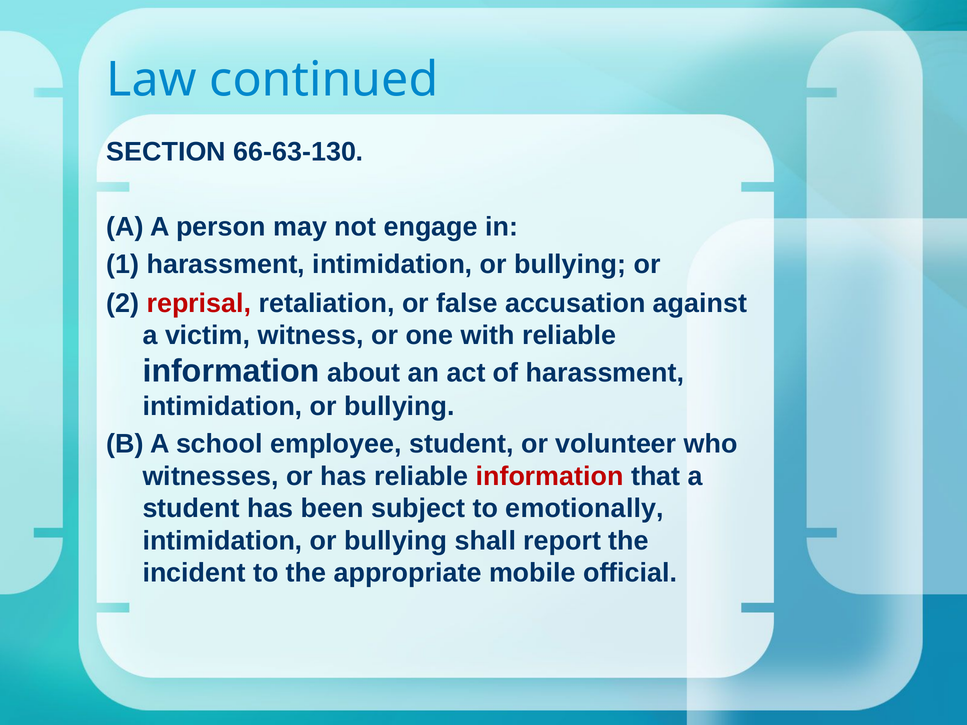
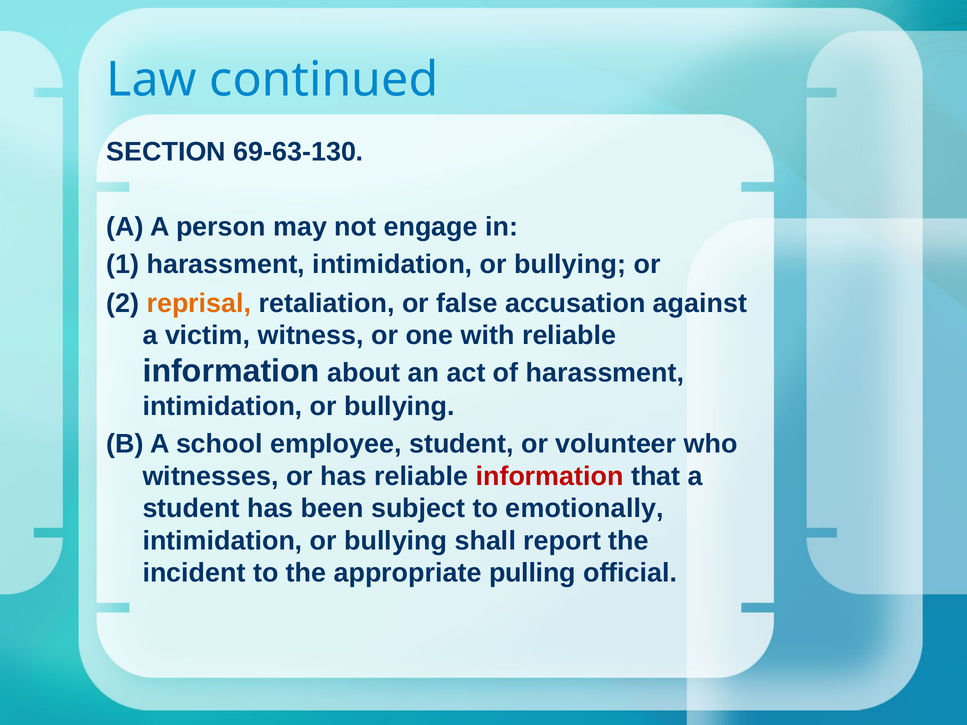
66-63-130: 66-63-130 -> 69-63-130 (298, 152)
reprisal colour: red -> orange (199, 303)
mobile: mobile -> pulling (532, 573)
